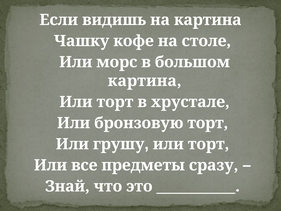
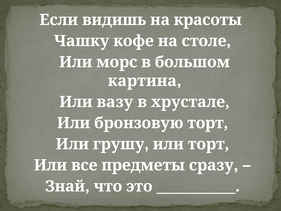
на картина: картина -> красоты (208, 20)
торт: торт -> вазу (115, 102)
